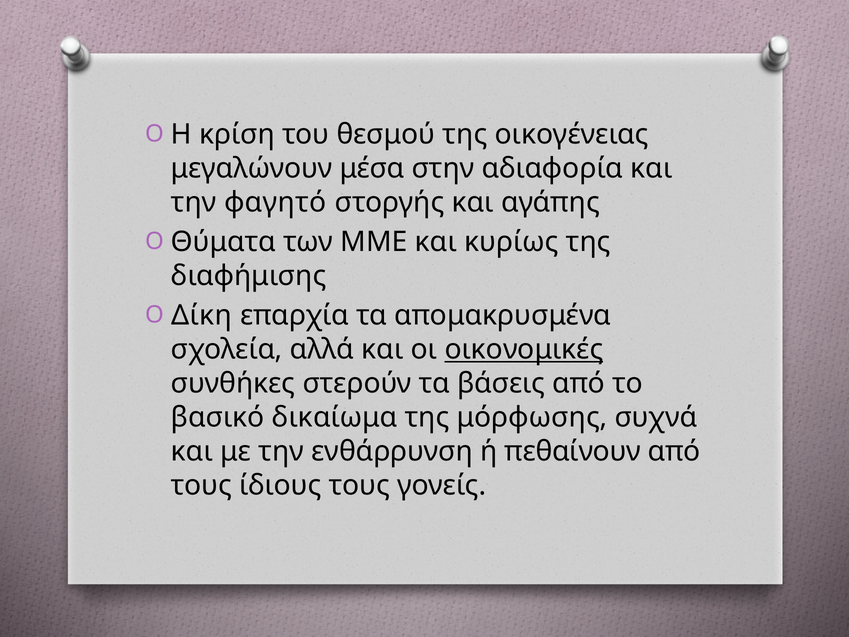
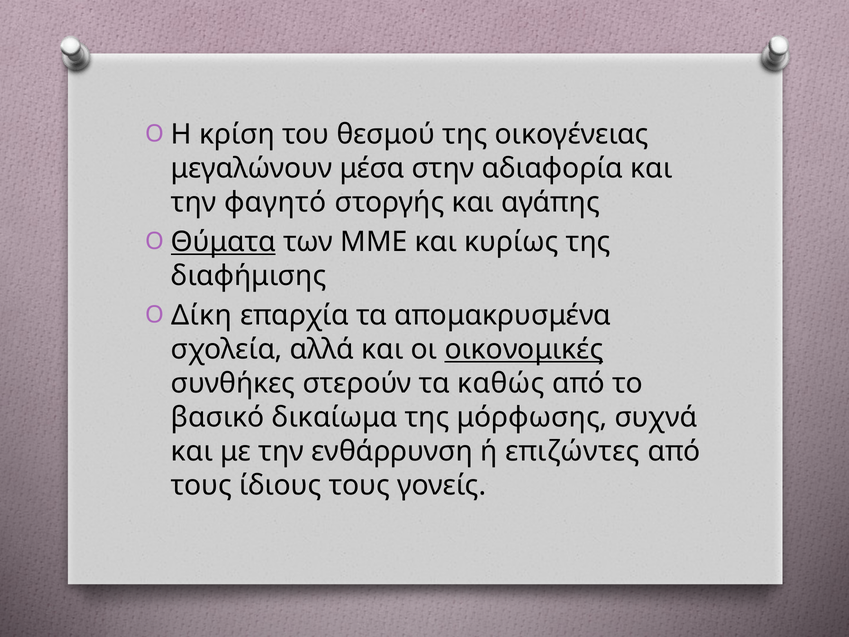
Θύματα underline: none -> present (223, 242)
βάσεις: βάσεις -> καθώς (501, 383)
πεθαίνουν: πεθαίνουν -> επιζώντες (572, 451)
